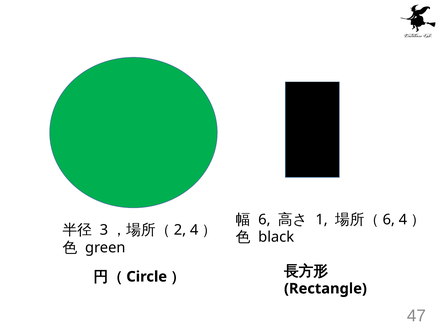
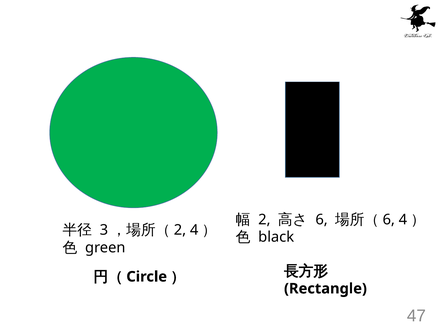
6: 6 -> 2 (264, 220)
1: 1 -> 6 (322, 220)
